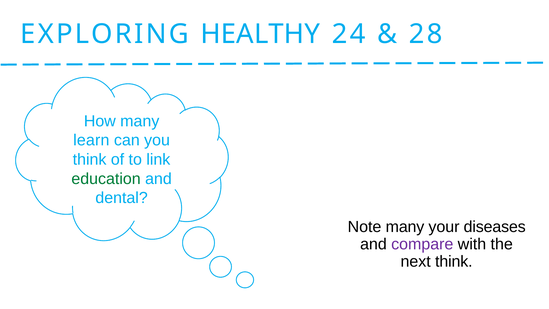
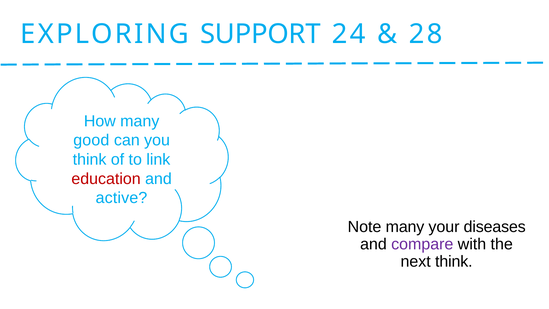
HEALTHY: HEALTHY -> SUPPORT (260, 34)
learn: learn -> good (91, 140)
education colour: green -> red (106, 179)
dental: dental -> active (121, 198)
